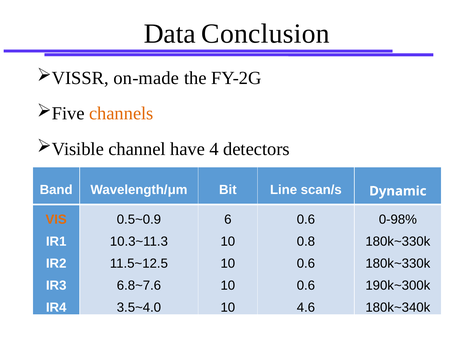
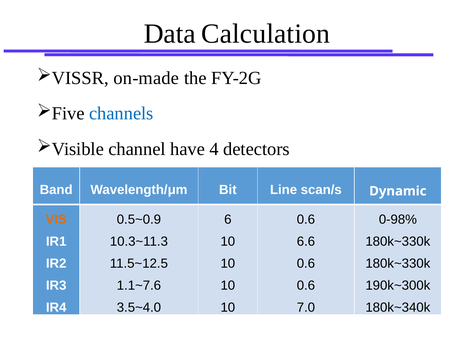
Conclusion: Conclusion -> Calculation (266, 34)
channels colour: orange -> blue (121, 113)
0.8: 0.8 -> 6.6 (306, 241)
6.8~7.6: 6.8~7.6 -> 1.1~7.6 (139, 285)
4.6: 4.6 -> 7.0 (306, 307)
